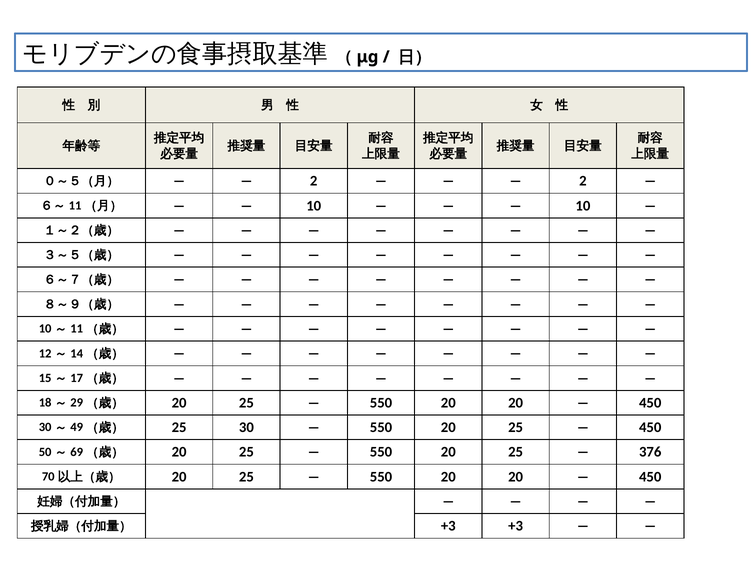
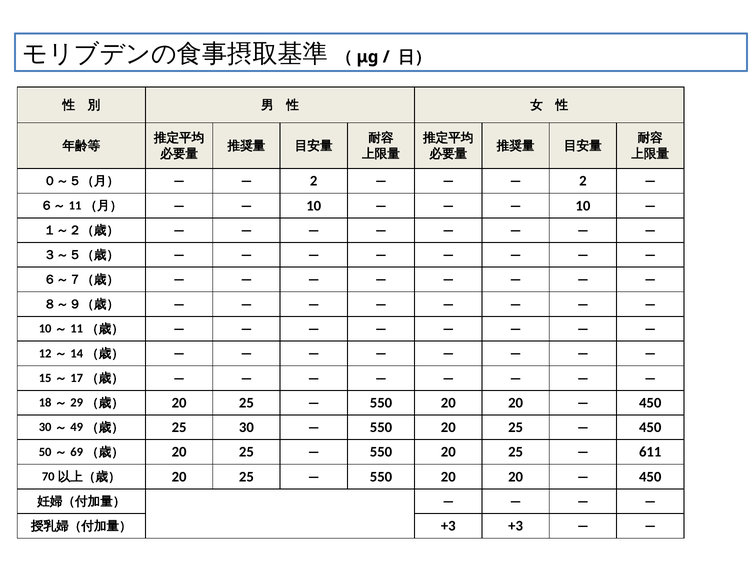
376: 376 -> 611 (650, 452)
